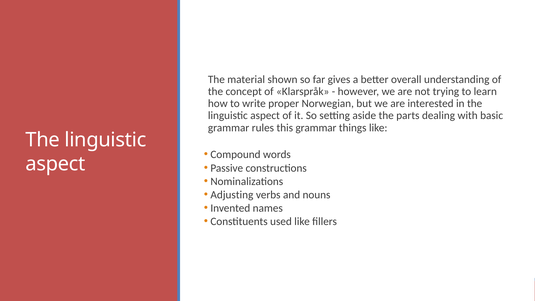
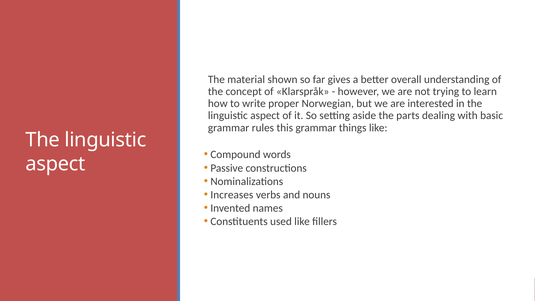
Adjusting: Adjusting -> Increases (232, 195)
